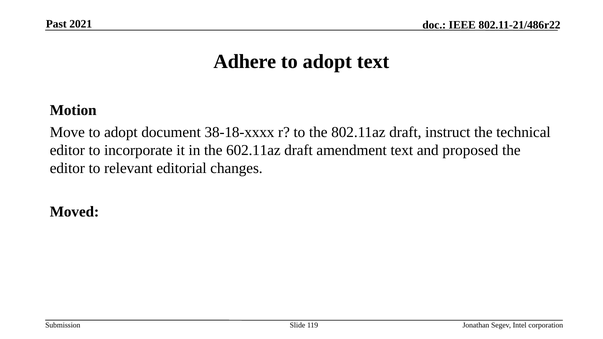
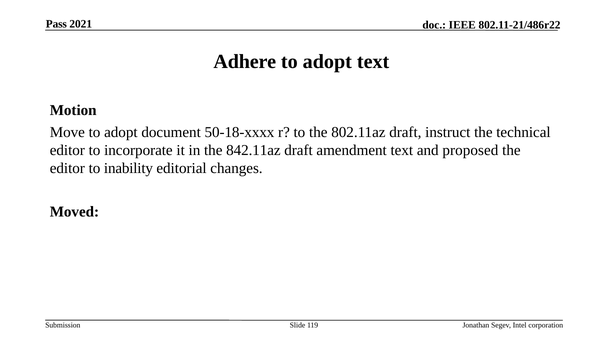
Past: Past -> Pass (56, 24)
38-18-xxxx: 38-18-xxxx -> 50-18-xxxx (240, 132)
602.11az: 602.11az -> 842.11az (253, 150)
relevant: relevant -> inability (128, 168)
